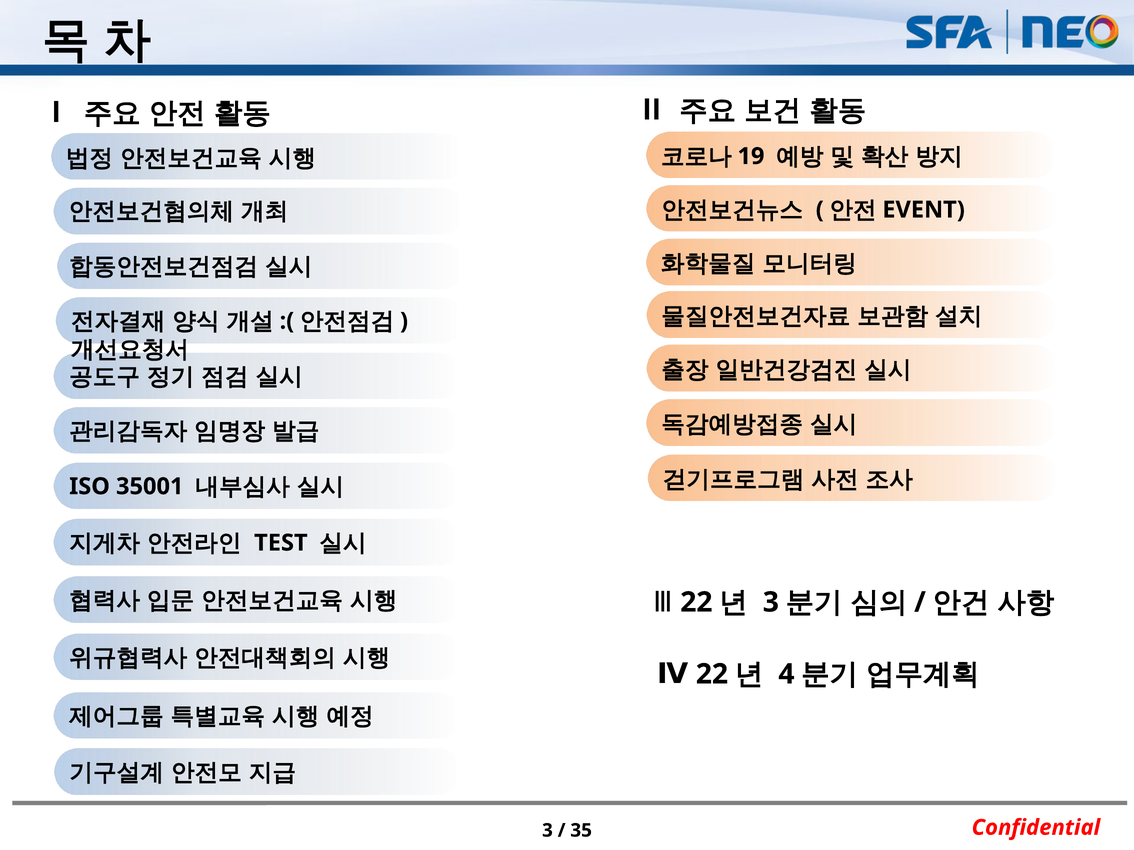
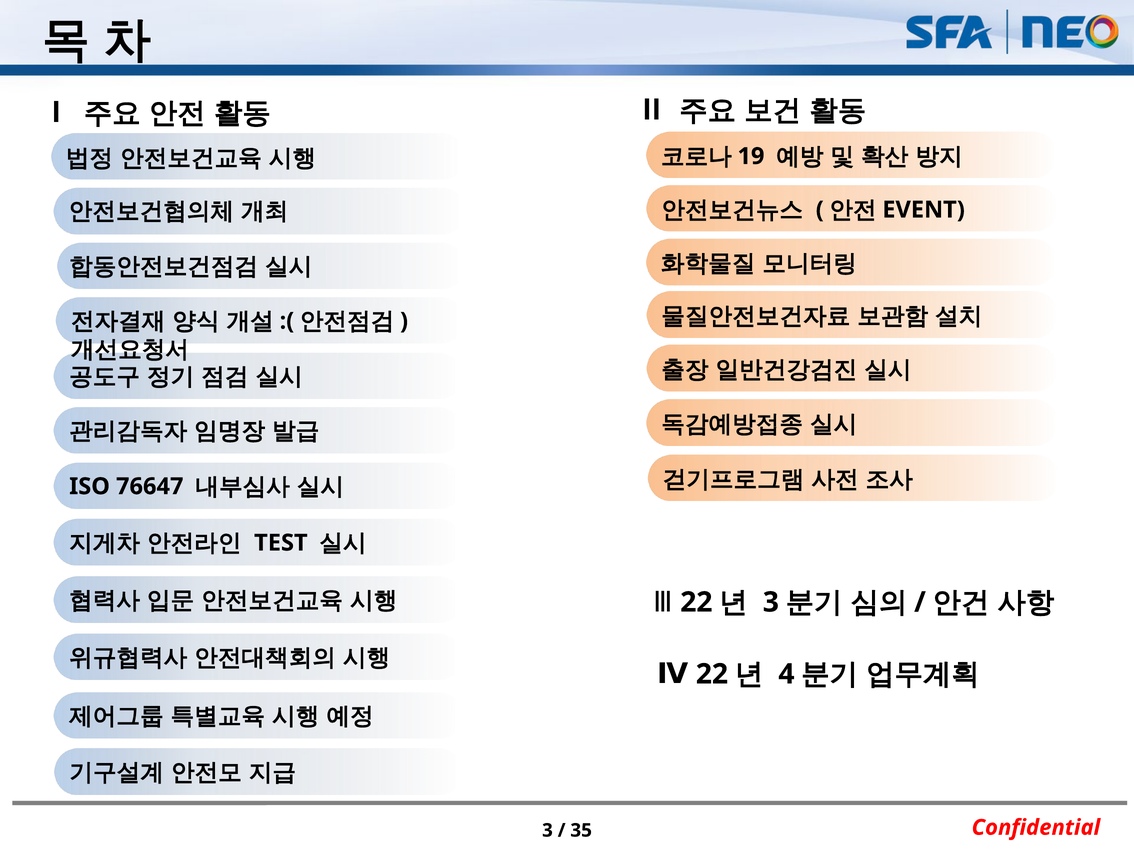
35001: 35001 -> 76647 (150, 487)
